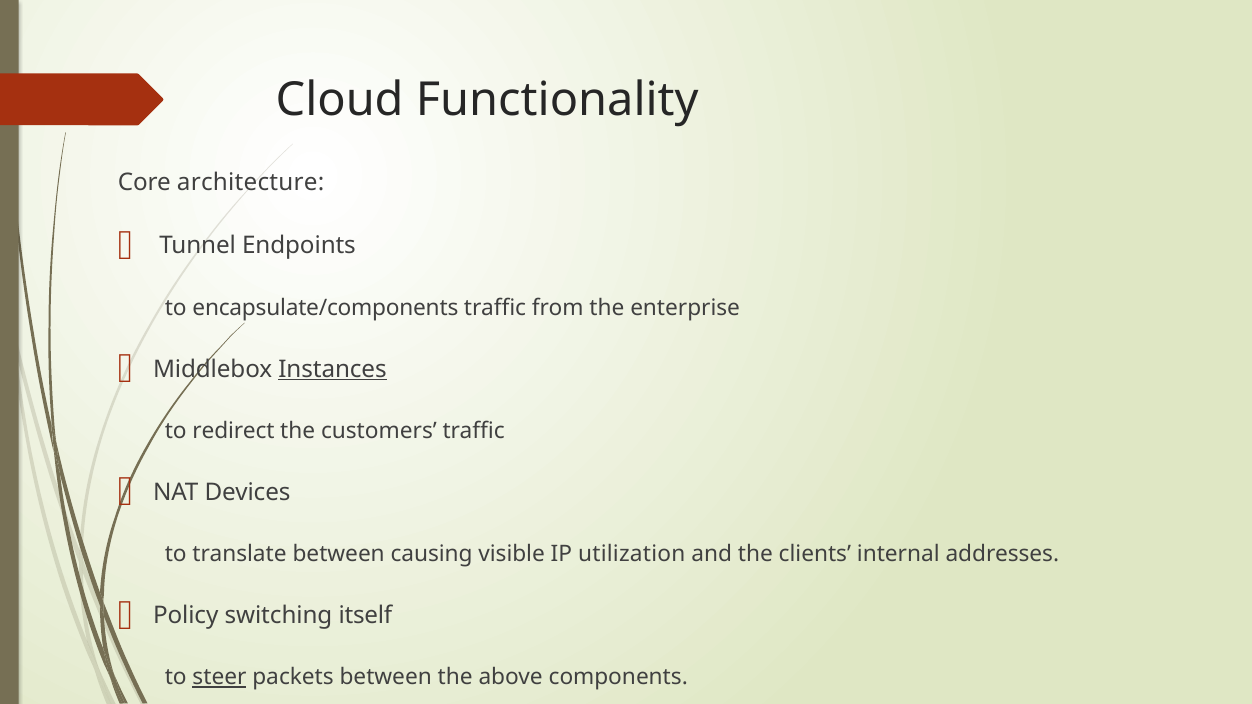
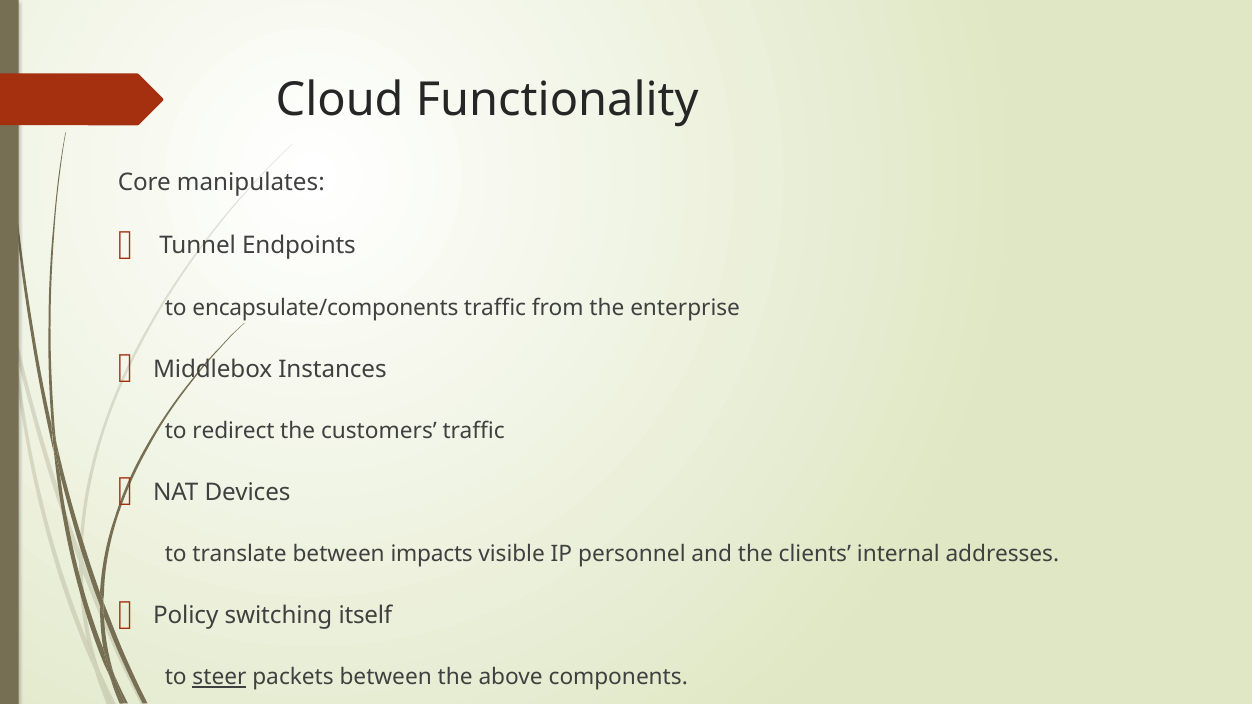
architecture: architecture -> manipulates (251, 183)
Instances underline: present -> none (332, 369)
causing: causing -> impacts (432, 554)
utilization: utilization -> personnel (632, 554)
